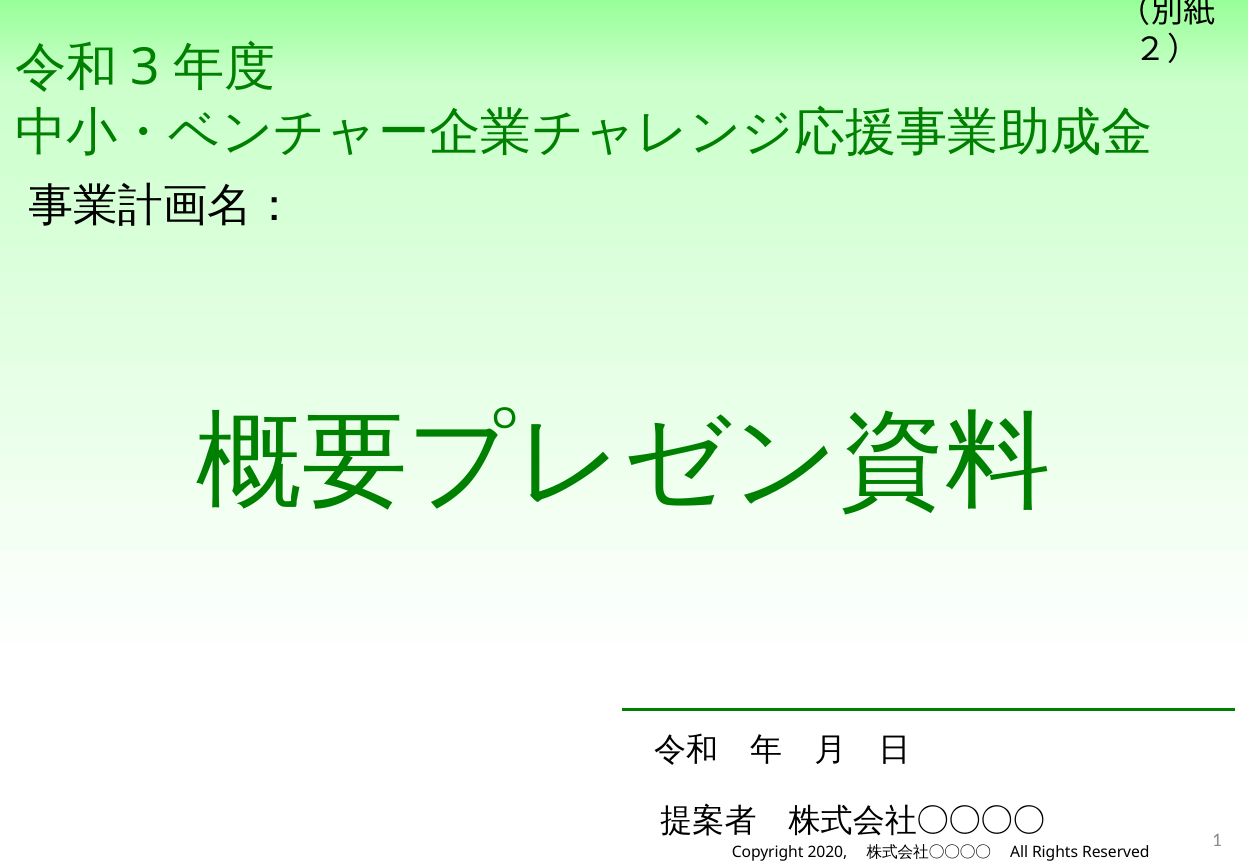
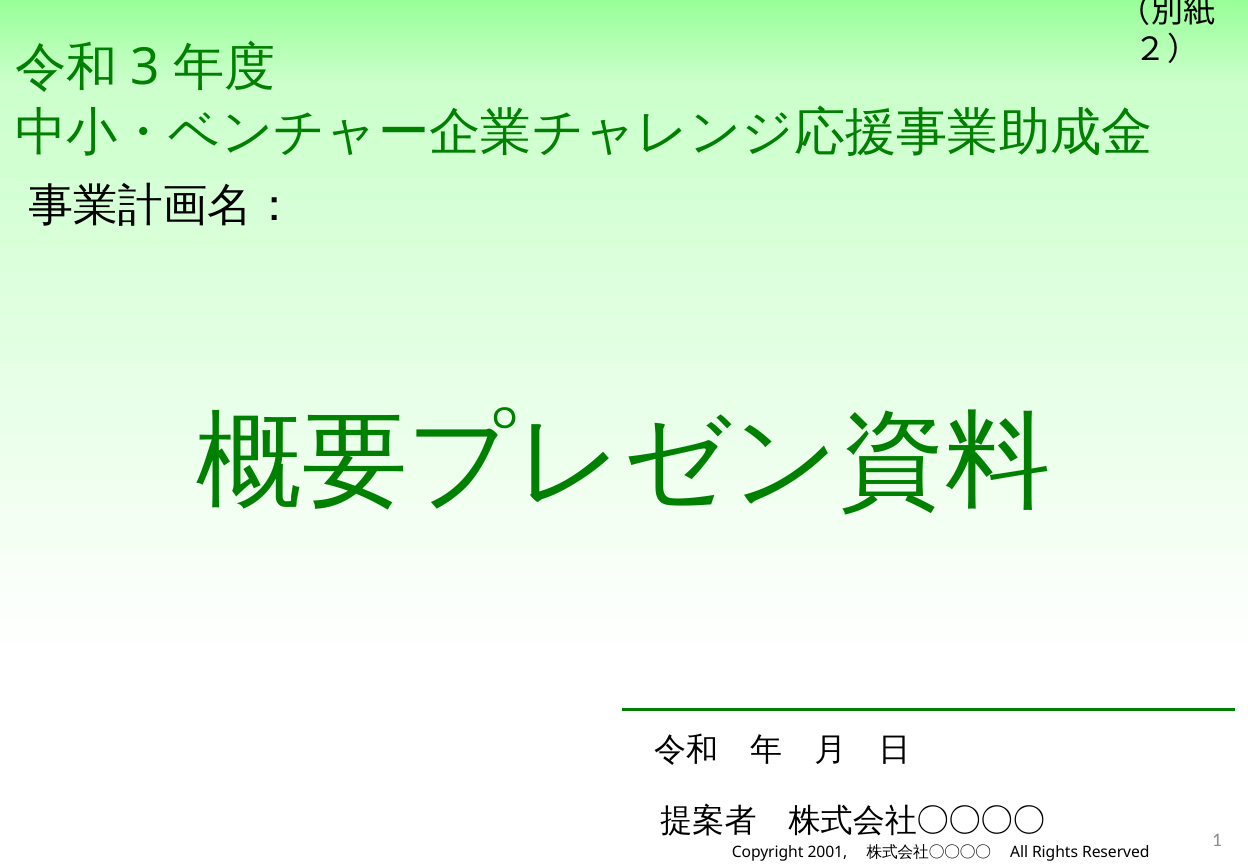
2020: 2020 -> 2001 (827, 852)
